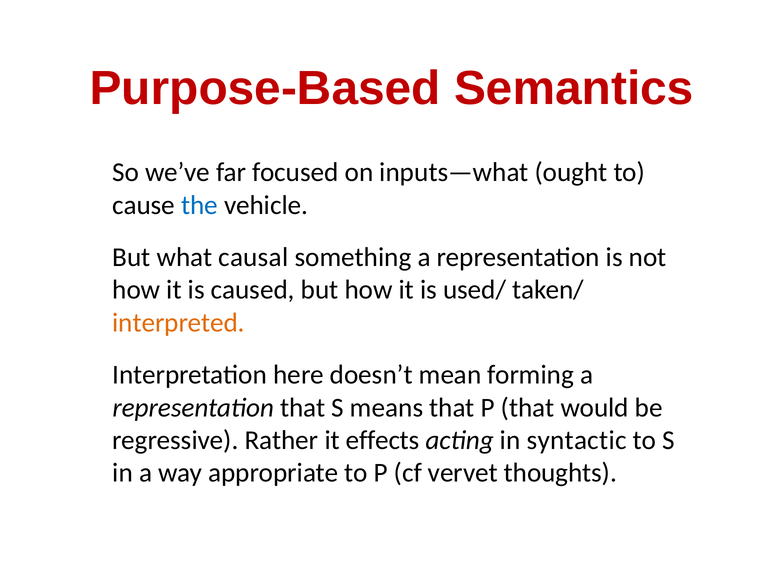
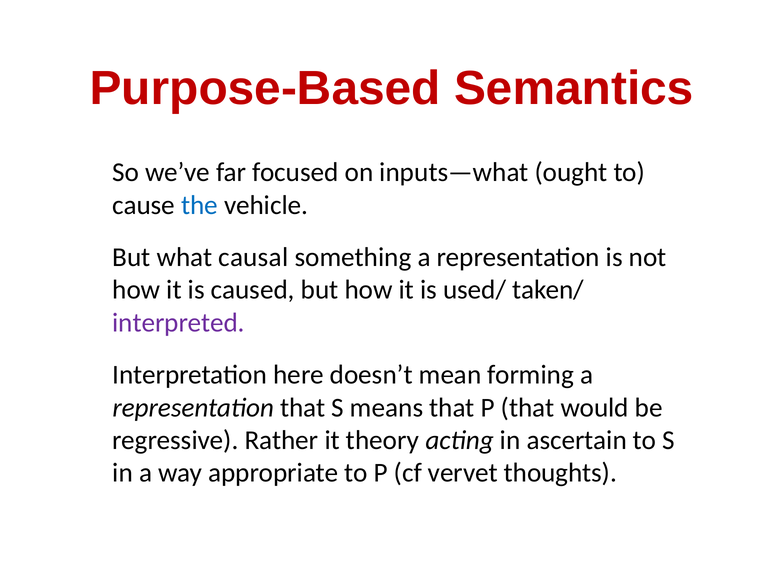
interpreted colour: orange -> purple (179, 323)
effects: effects -> theory (383, 440)
syntactic: syntactic -> ascertain (577, 440)
